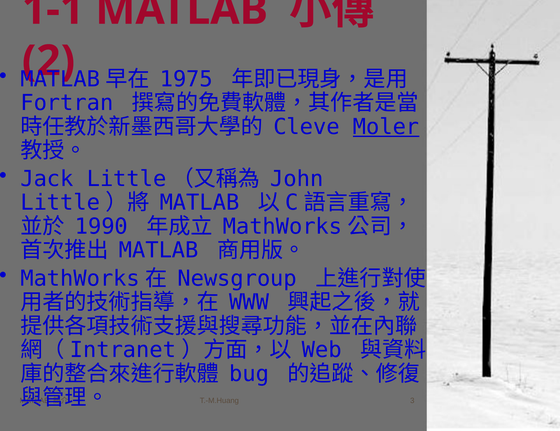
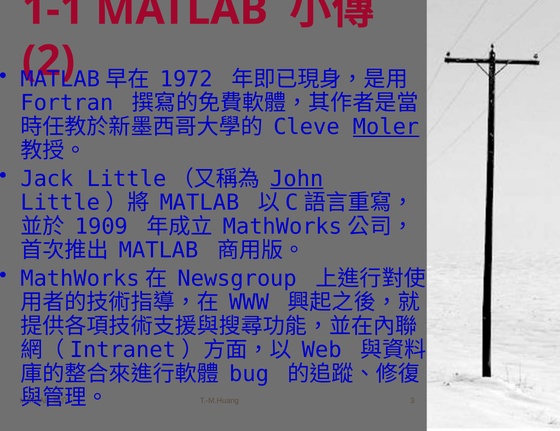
1975: 1975 -> 1972 (186, 79)
John underline: none -> present (297, 179)
1990: 1990 -> 1909 (101, 226)
